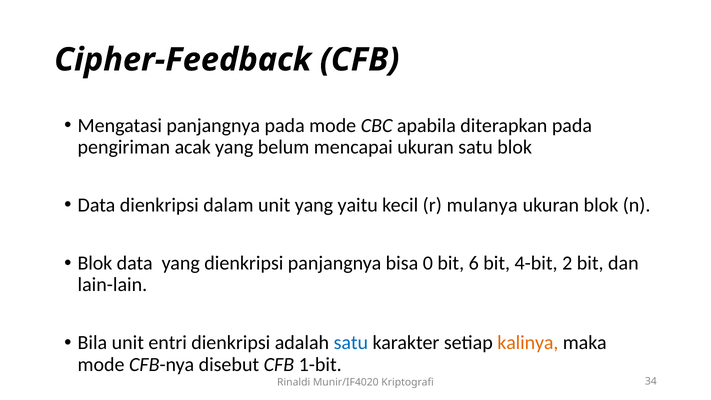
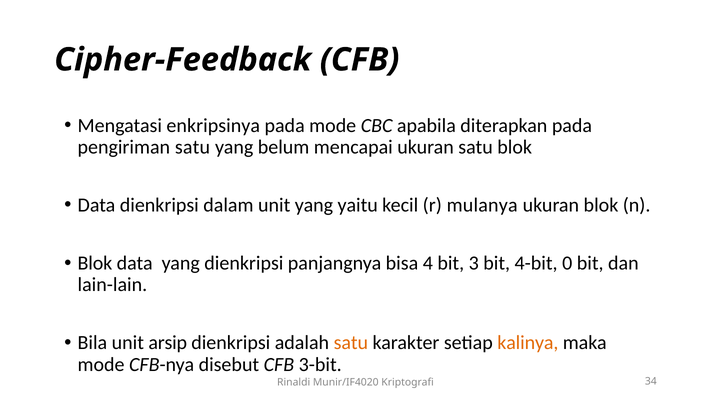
Mengatasi panjangnya: panjangnya -> enkripsinya (213, 125)
pengiriman acak: acak -> satu (193, 147)
0: 0 -> 4 (428, 263)
6: 6 -> 3 (474, 263)
2: 2 -> 0 (567, 263)
entri: entri -> arsip (168, 343)
satu colour: blue -> orange (351, 343)
1-bit: 1-bit -> 3-bit (320, 364)
